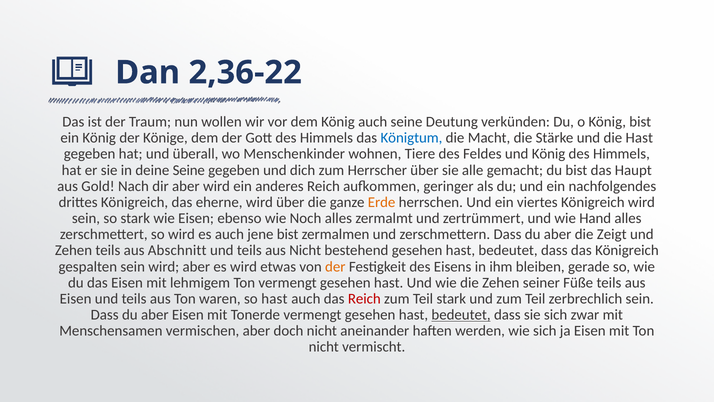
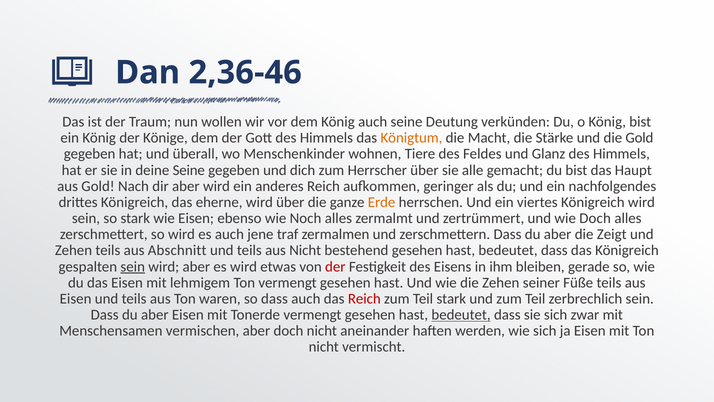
2,36-22: 2,36-22 -> 2,36-46 (245, 72)
Königtum colour: blue -> orange (411, 138)
die Hast: Hast -> Gold (639, 138)
und König: König -> Glanz (549, 154)
wie Hand: Hand -> Doch (595, 218)
jene bist: bist -> traf (288, 234)
sein underline: none -> present (133, 266)
der colour: orange -> red (335, 266)
so hast: hast -> dass (274, 298)
